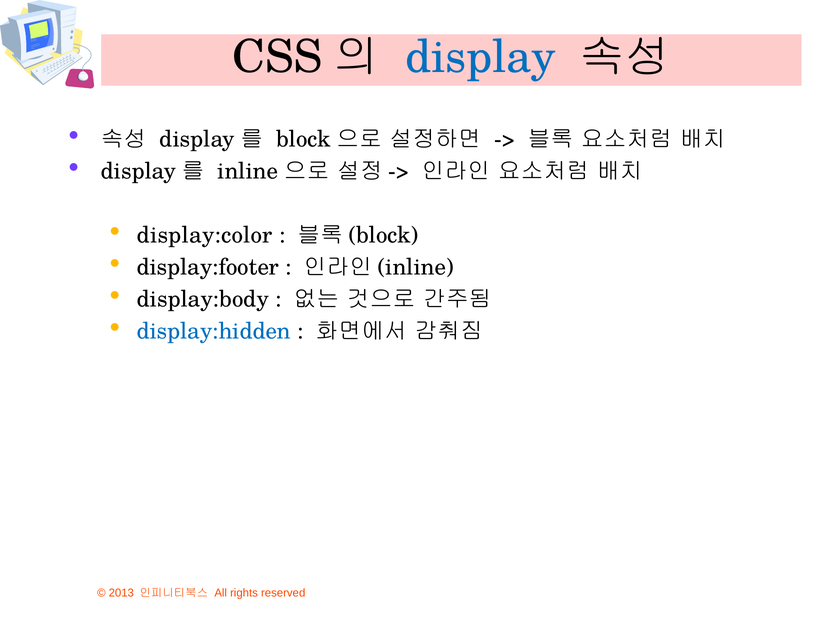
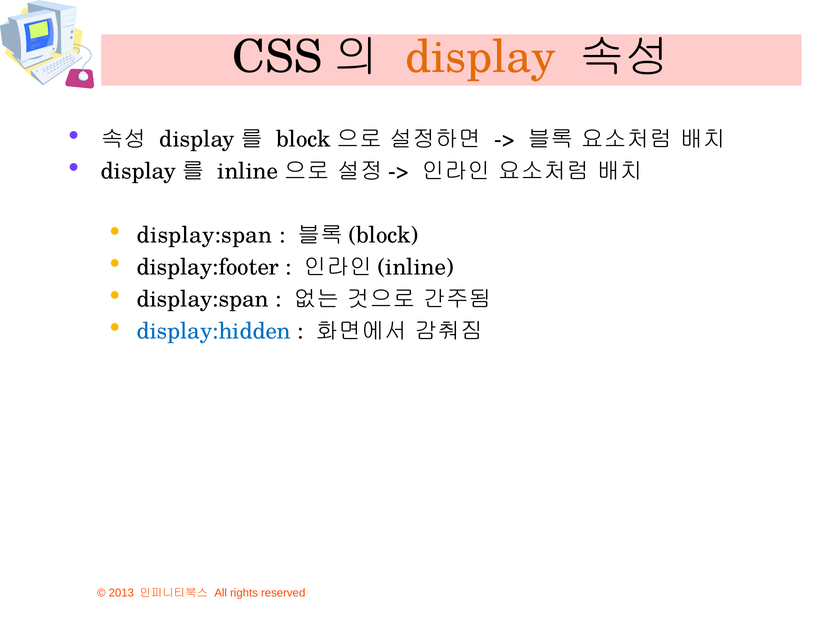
display colour: blue -> orange (481, 57)
display:color: display:color -> display:span (205, 235)
display:body: display:body -> display:span (203, 299)
